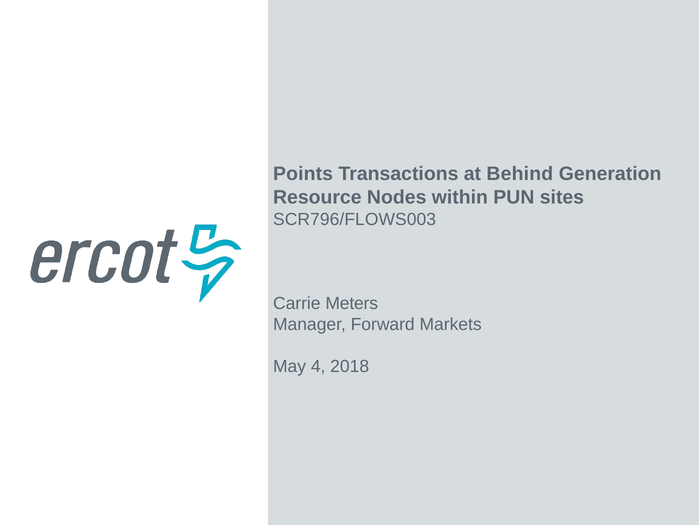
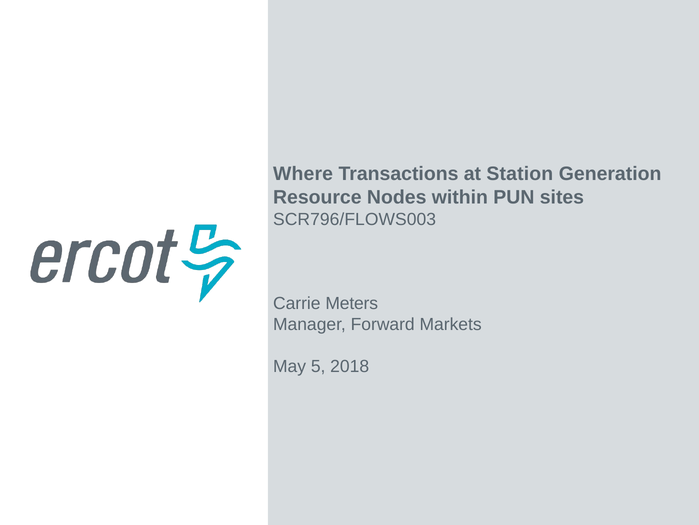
Points: Points -> Where (303, 174)
Behind: Behind -> Station (520, 174)
4: 4 -> 5 (318, 366)
